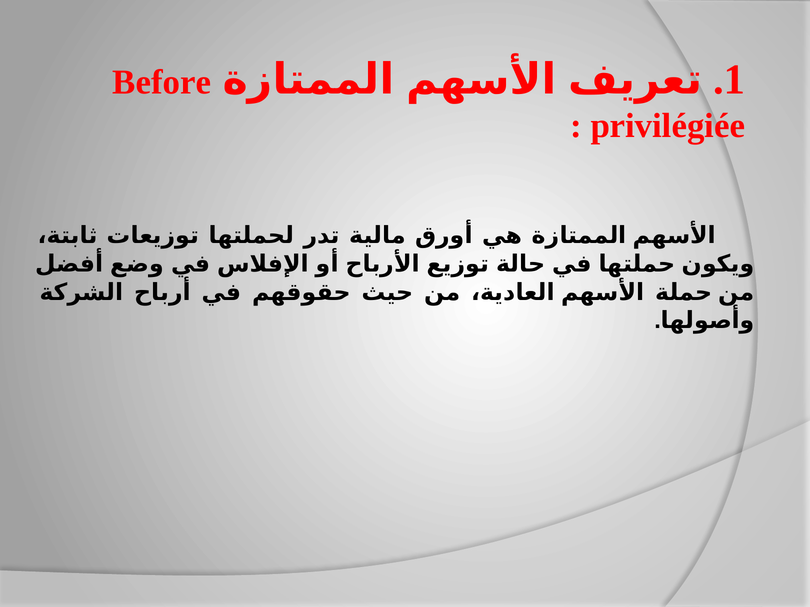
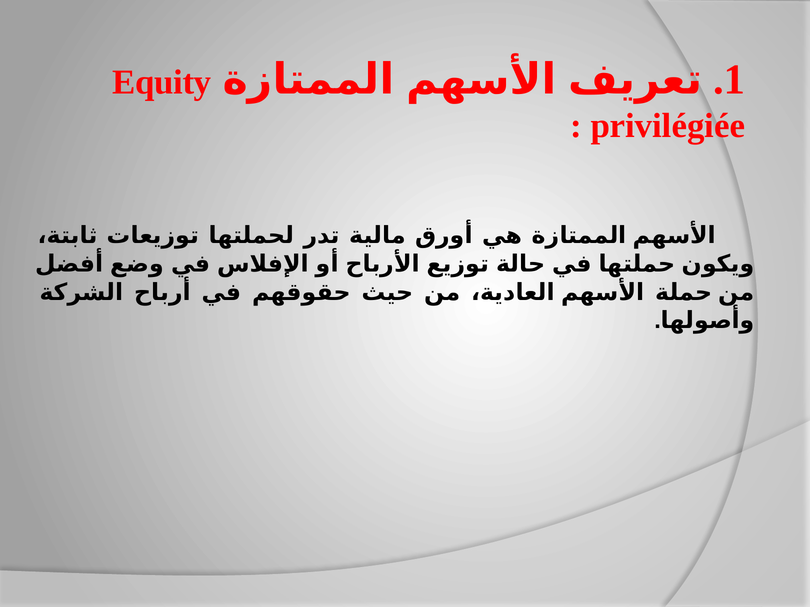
Before: Before -> Equity (162, 83)
